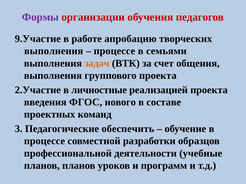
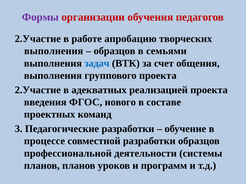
9.Участие: 9.Участие -> 2.Участие (38, 39)
процессе: процессе -> образцов (114, 51)
задач colour: orange -> blue (97, 63)
личностные: личностные -> адекватных (99, 90)
Педагогические обеспечить: обеспечить -> разработки (128, 129)
учебные: учебные -> системы (201, 154)
